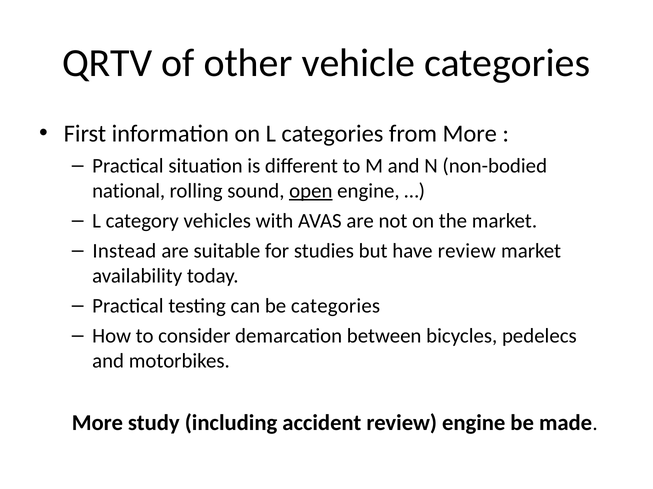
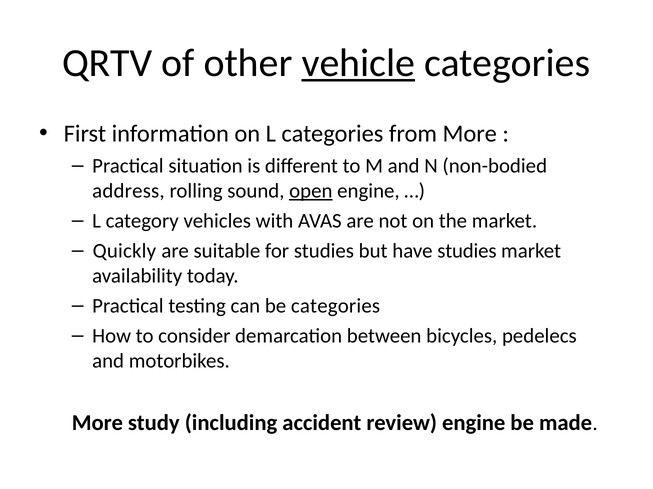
vehicle underline: none -> present (358, 63)
national: national -> address (128, 191)
Instead: Instead -> Quickly (124, 251)
have review: review -> studies (467, 251)
